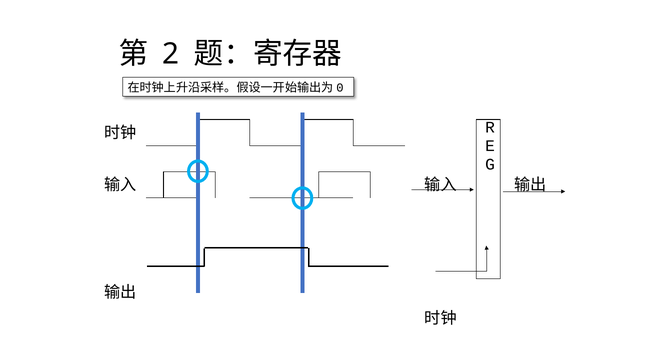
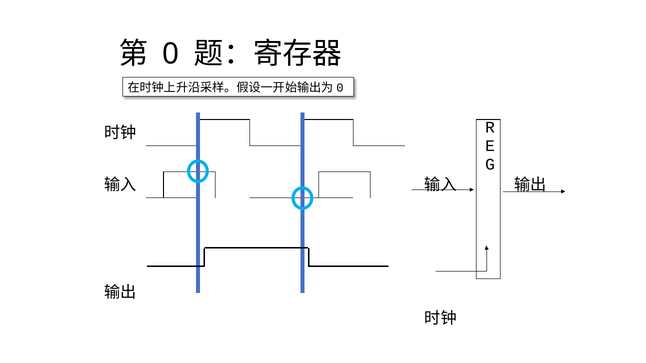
2: 2 -> 0 (171, 54)
